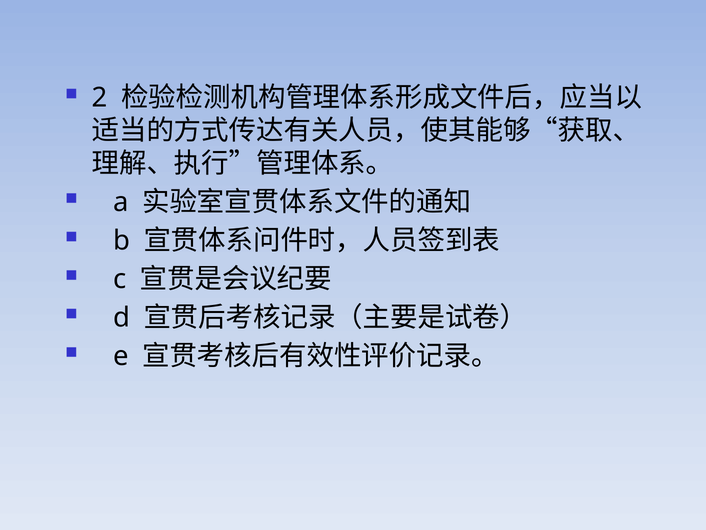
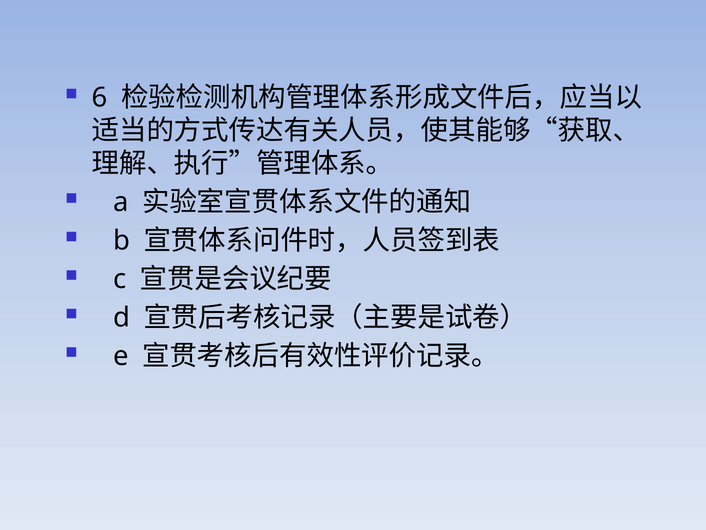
2: 2 -> 6 (100, 98)
